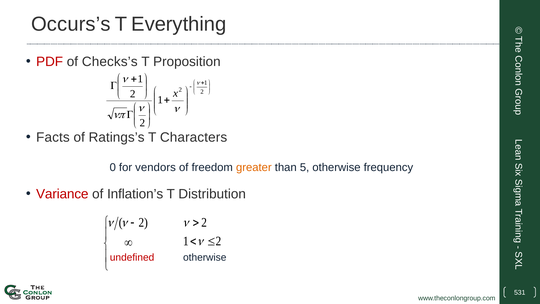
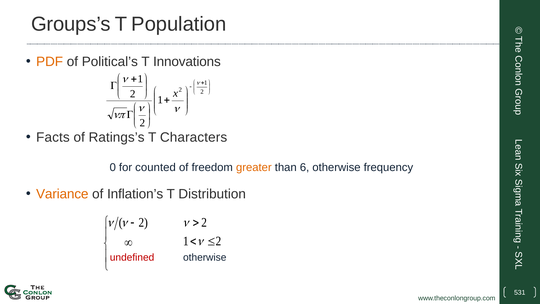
Occurs’s: Occurs’s -> Groups’s (71, 24)
Everything: Everything -> Population (179, 24)
PDF colour: red -> orange (50, 62)
Checks’s: Checks’s -> Political’s (110, 62)
Proposition: Proposition -> Innovations (187, 62)
vendors: vendors -> counted (156, 167)
5: 5 -> 6 (305, 167)
Variance colour: red -> orange (62, 194)
